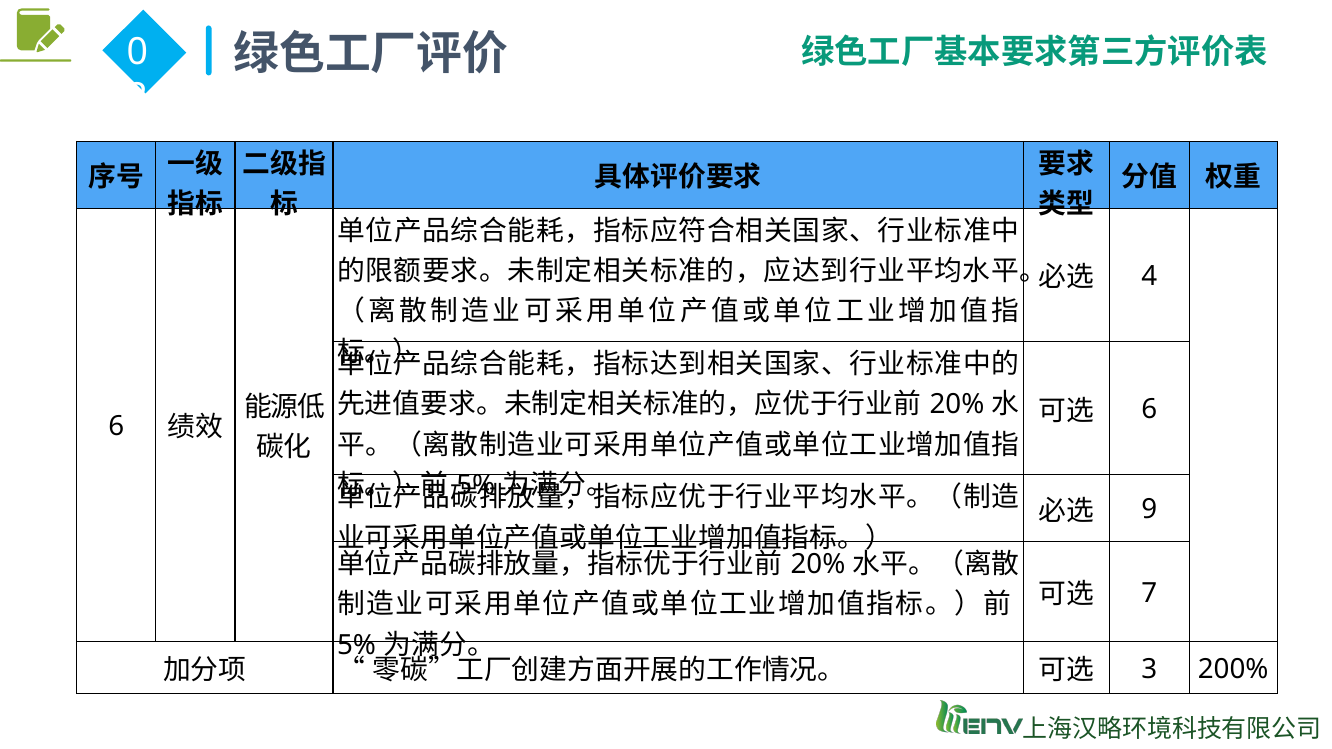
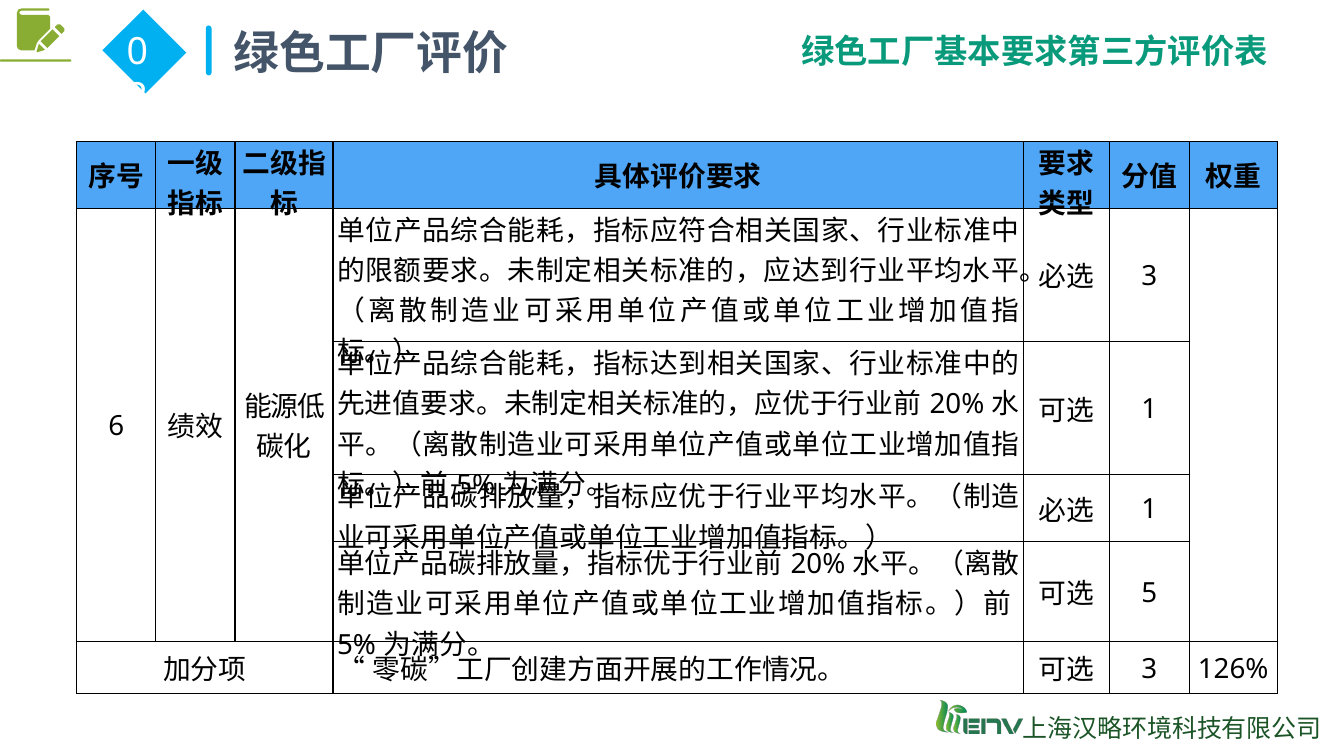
4: 4 -> 3 (1149, 276)
6: 6 -> 1 (1149, 410)
9: 9 -> 1 (1149, 510)
7: 7 -> 5 (1149, 593)
200%: 200% -> 126% (1233, 669)
